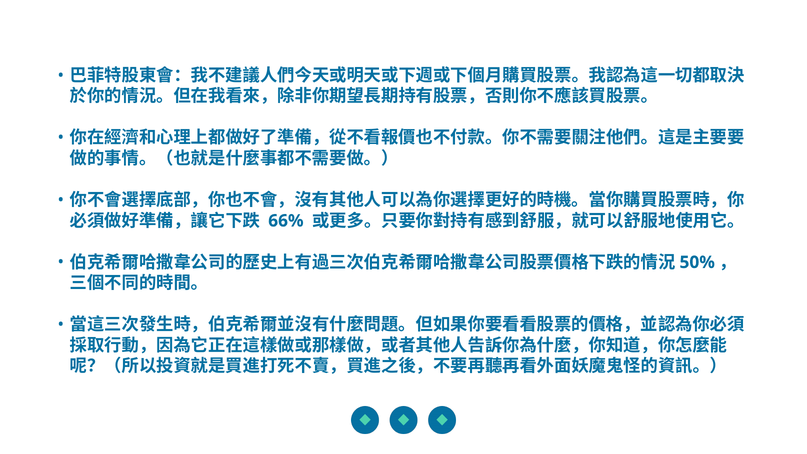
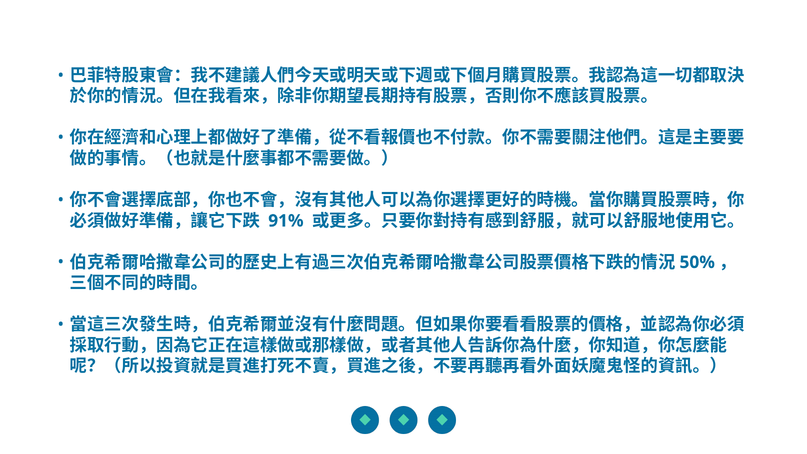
66%: 66% -> 91% (286, 221)
